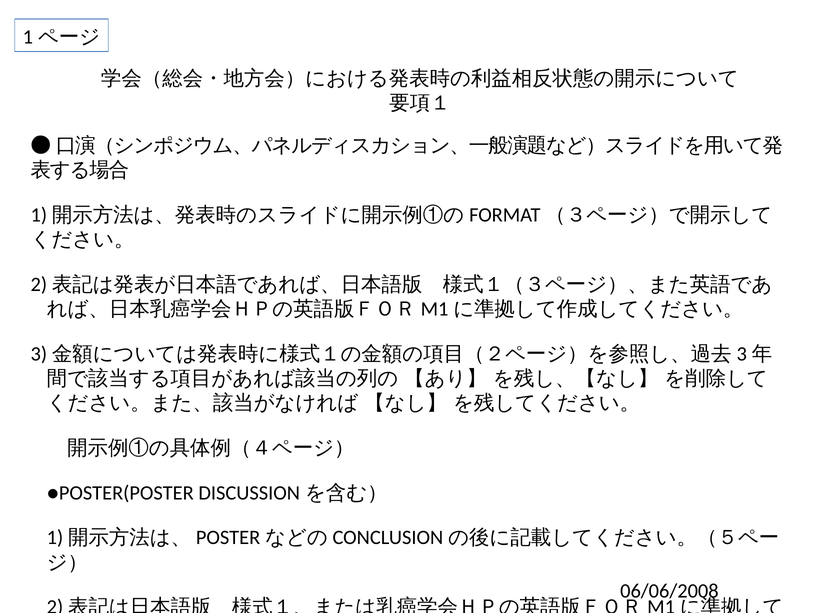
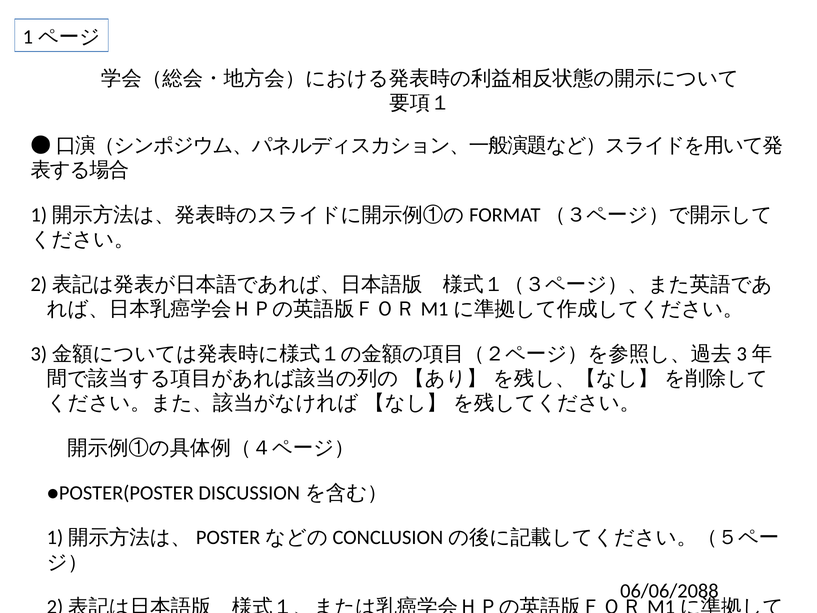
06/06/2008: 06/06/2008 -> 06/06/2088 (669, 591)
